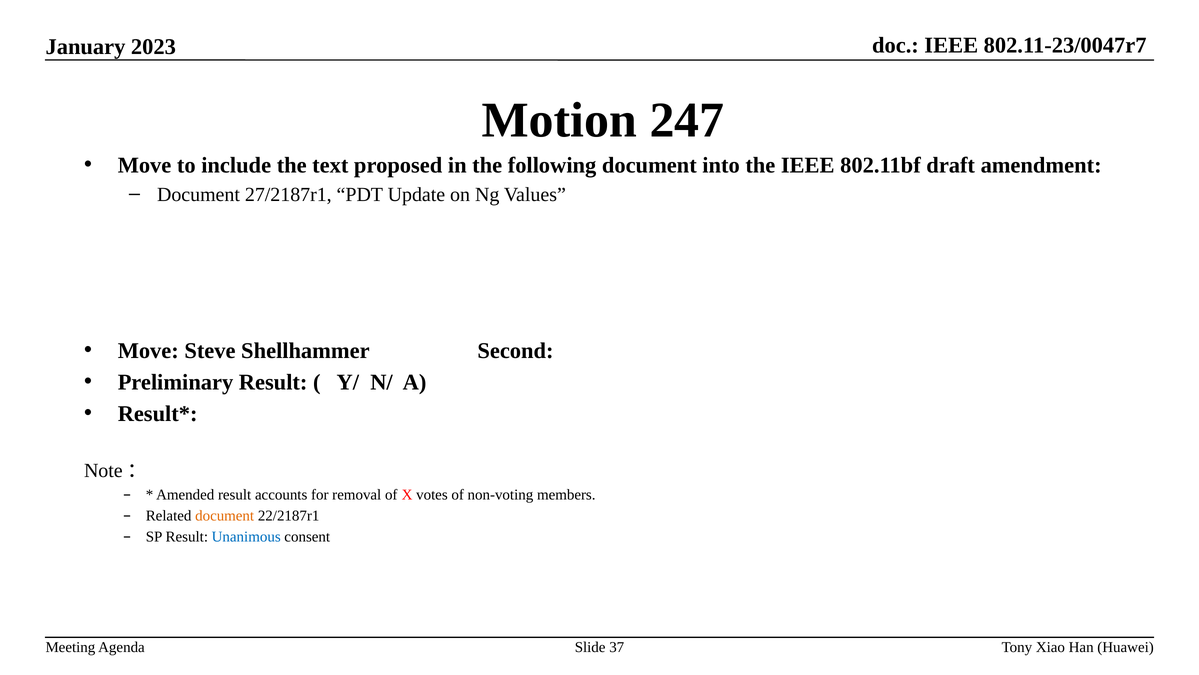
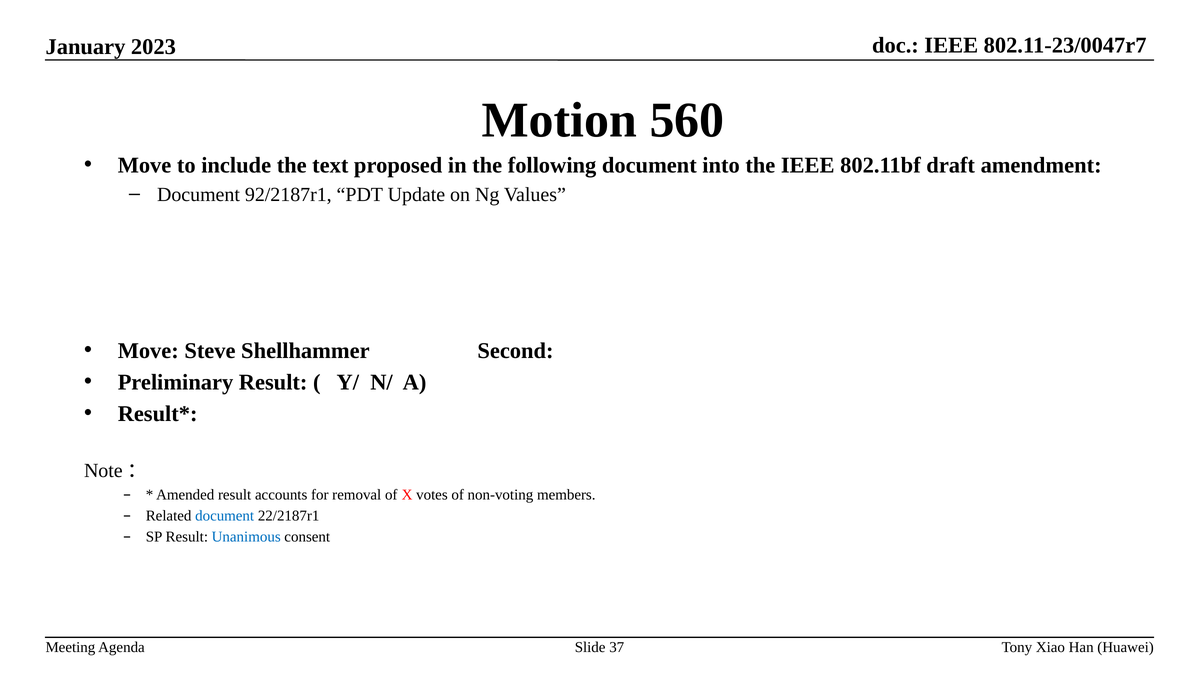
247: 247 -> 560 (687, 120)
27/2187r1: 27/2187r1 -> 92/2187r1 (288, 194)
document colour: orange -> blue (225, 515)
